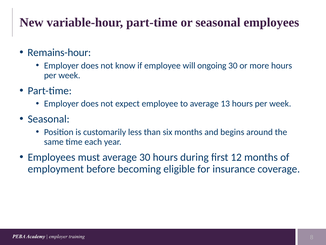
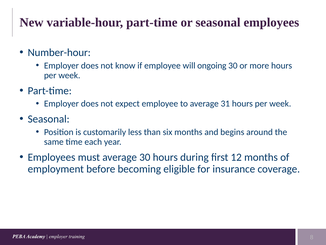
Remains-hour: Remains-hour -> Number-hour (59, 52)
13: 13 -> 31 (225, 104)
